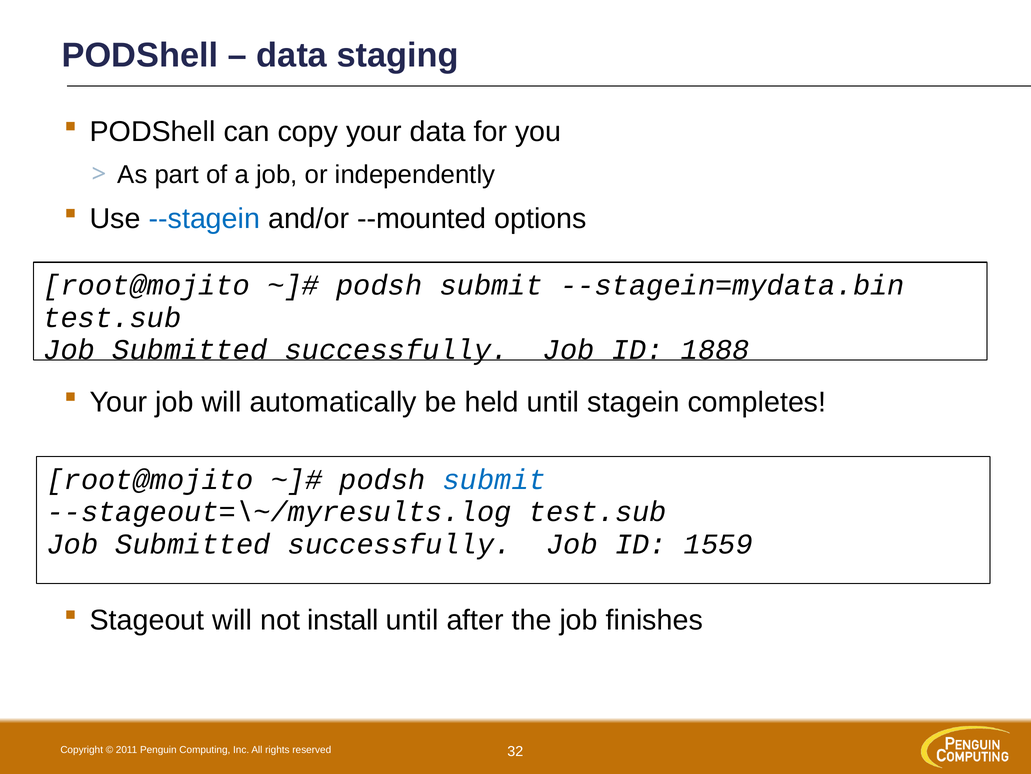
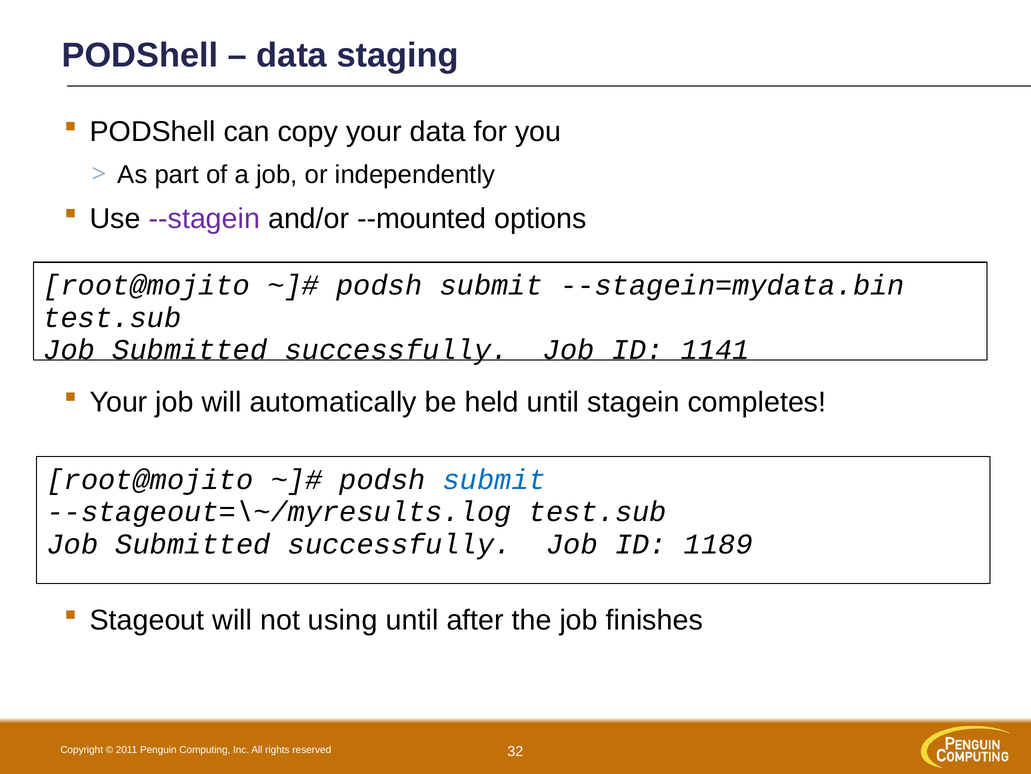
--stagein colour: blue -> purple (204, 219)
1888: 1888 -> 1141 (715, 350)
1559: 1559 -> 1189 (718, 544)
install: install -> using (343, 620)
